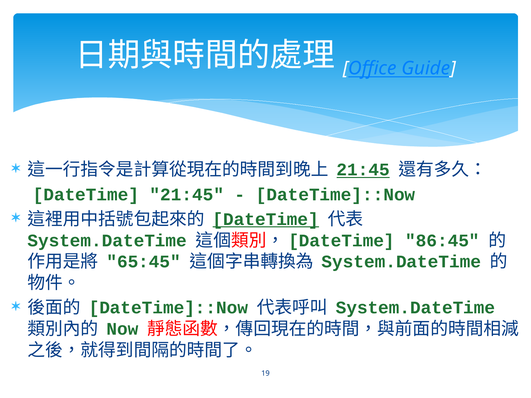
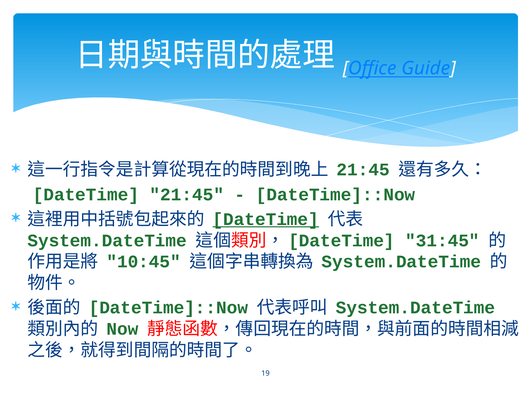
21:45 underline: present -> none (363, 170)
86:45: 86:45 -> 31:45 (442, 241)
65:45: 65:45 -> 10:45 (144, 262)
